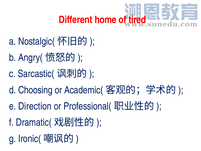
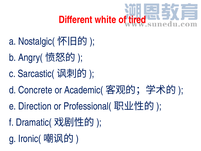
home: home -> white (105, 20)
Choosing: Choosing -> Concrete (35, 90)
